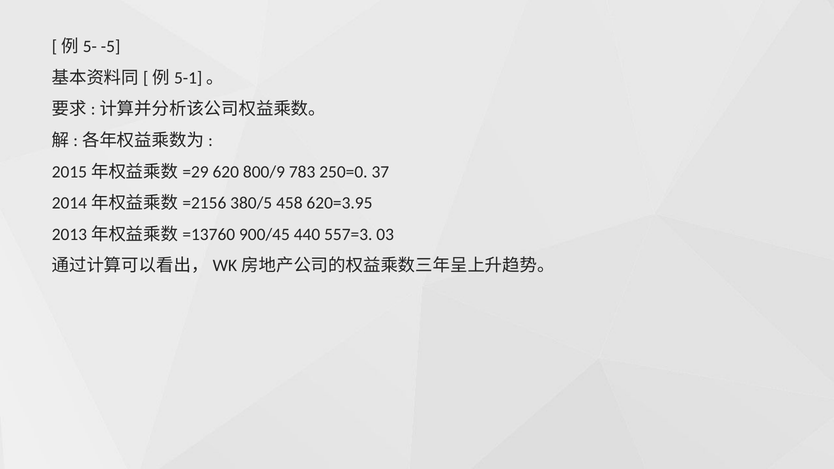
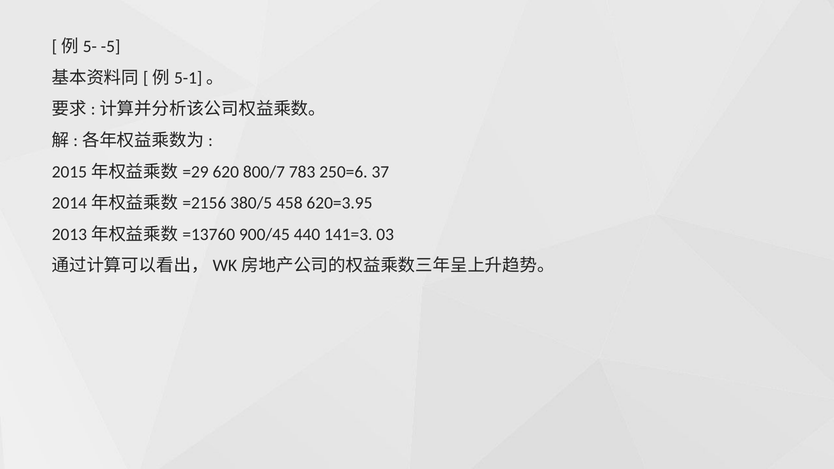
800/9: 800/9 -> 800/7 (264, 172)
250=0: 250=0 -> 250=6 (343, 172)
557=3: 557=3 -> 141=3 (348, 234)
